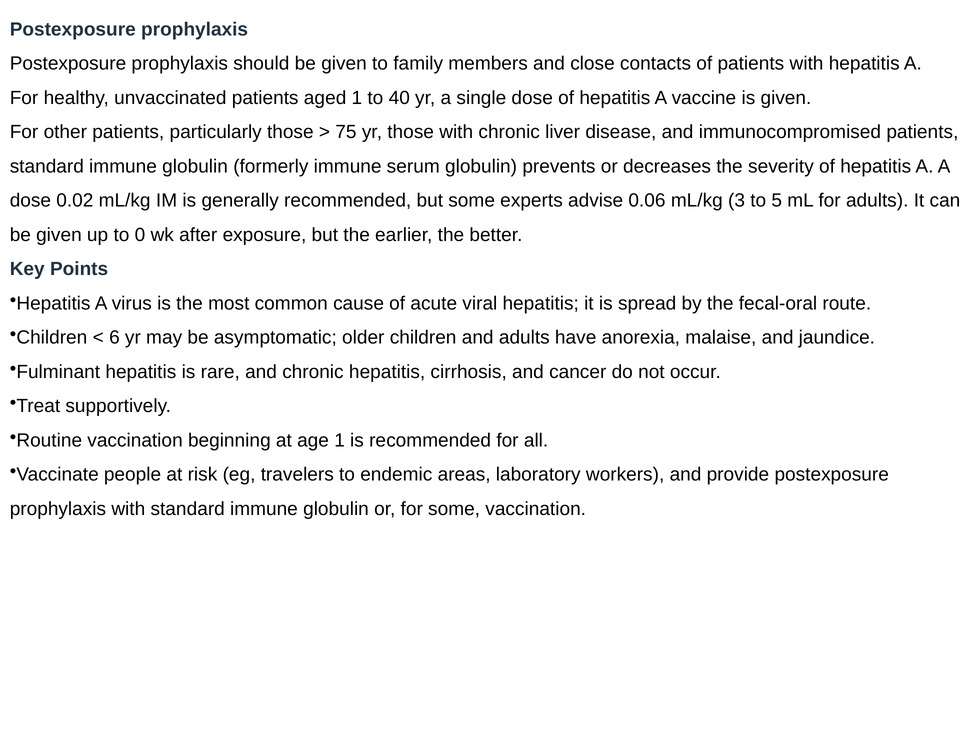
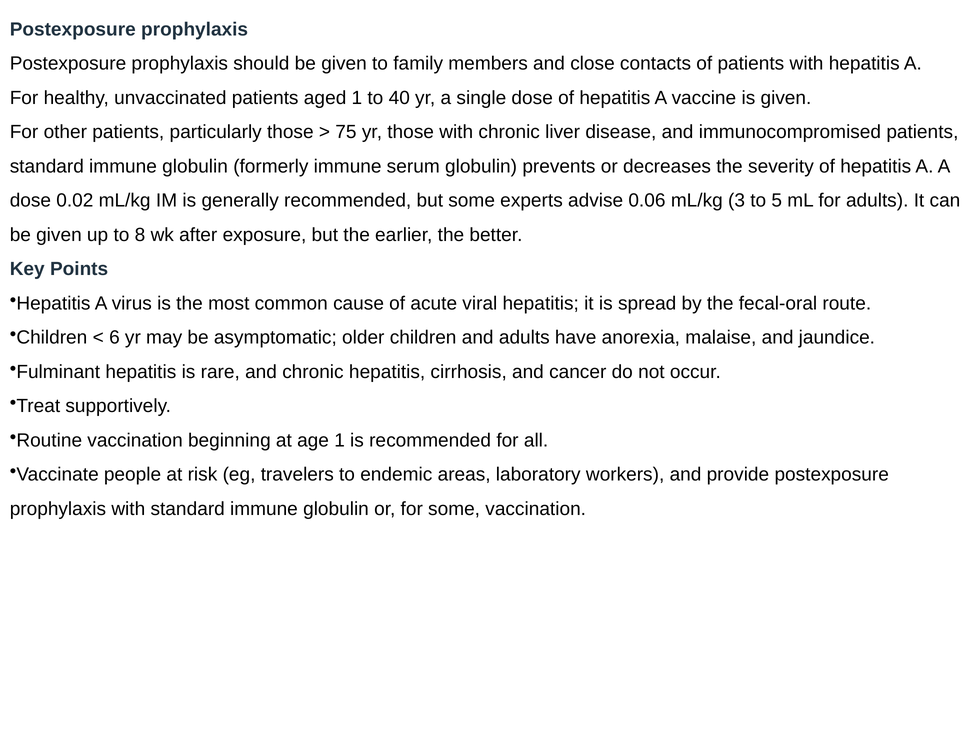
0: 0 -> 8 (140, 235)
